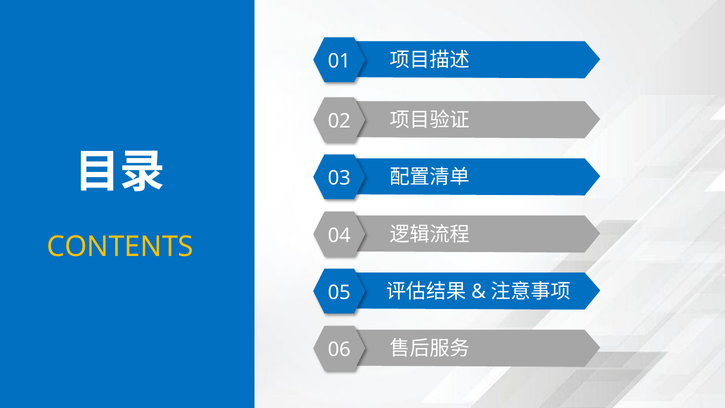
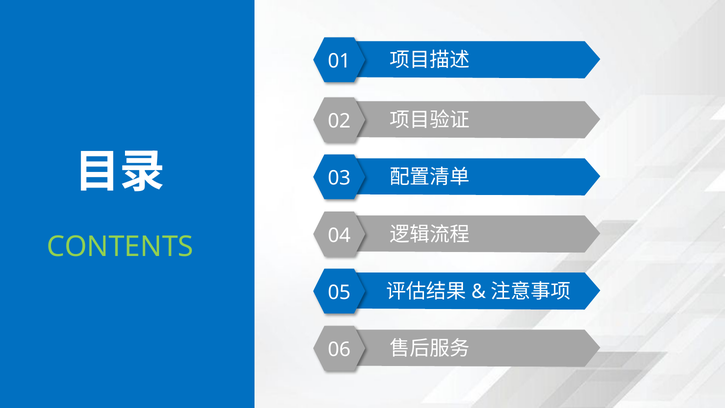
CONTENTS colour: yellow -> light green (120, 247)
